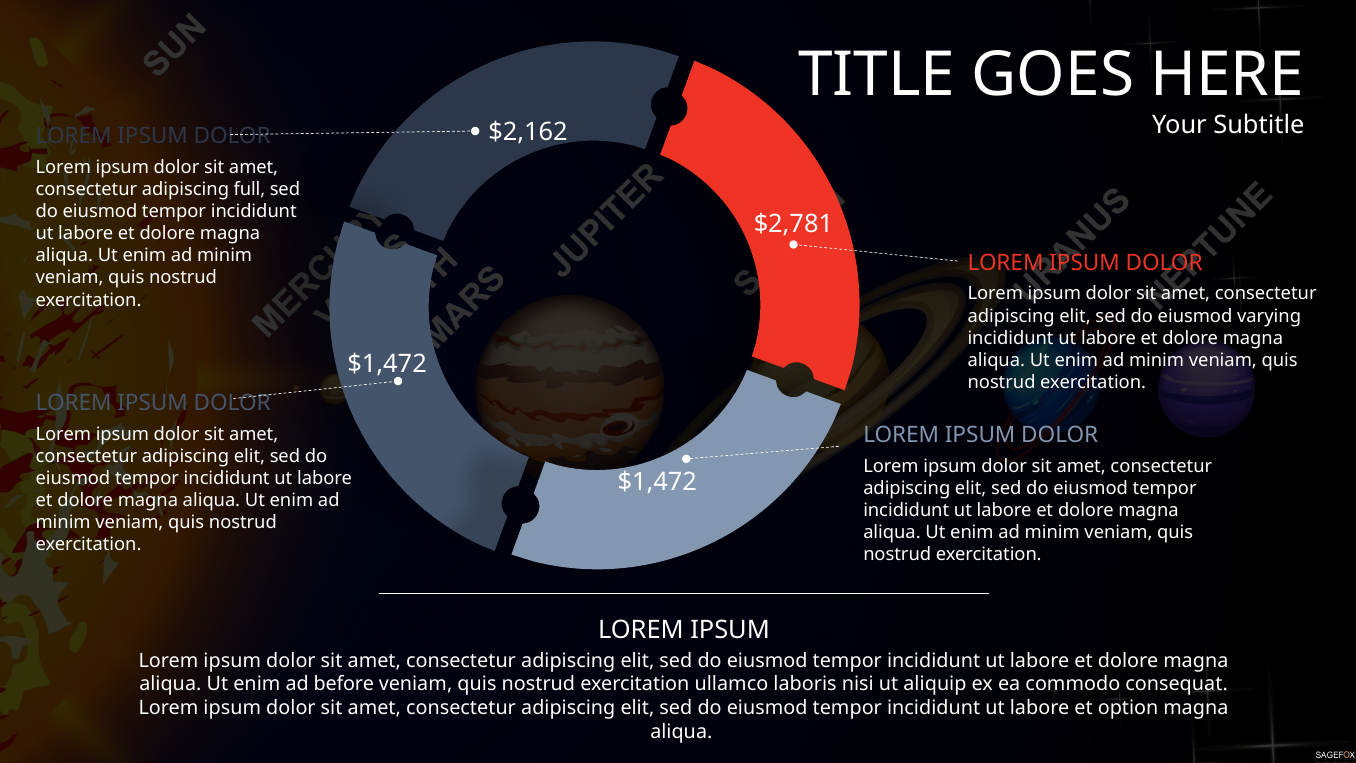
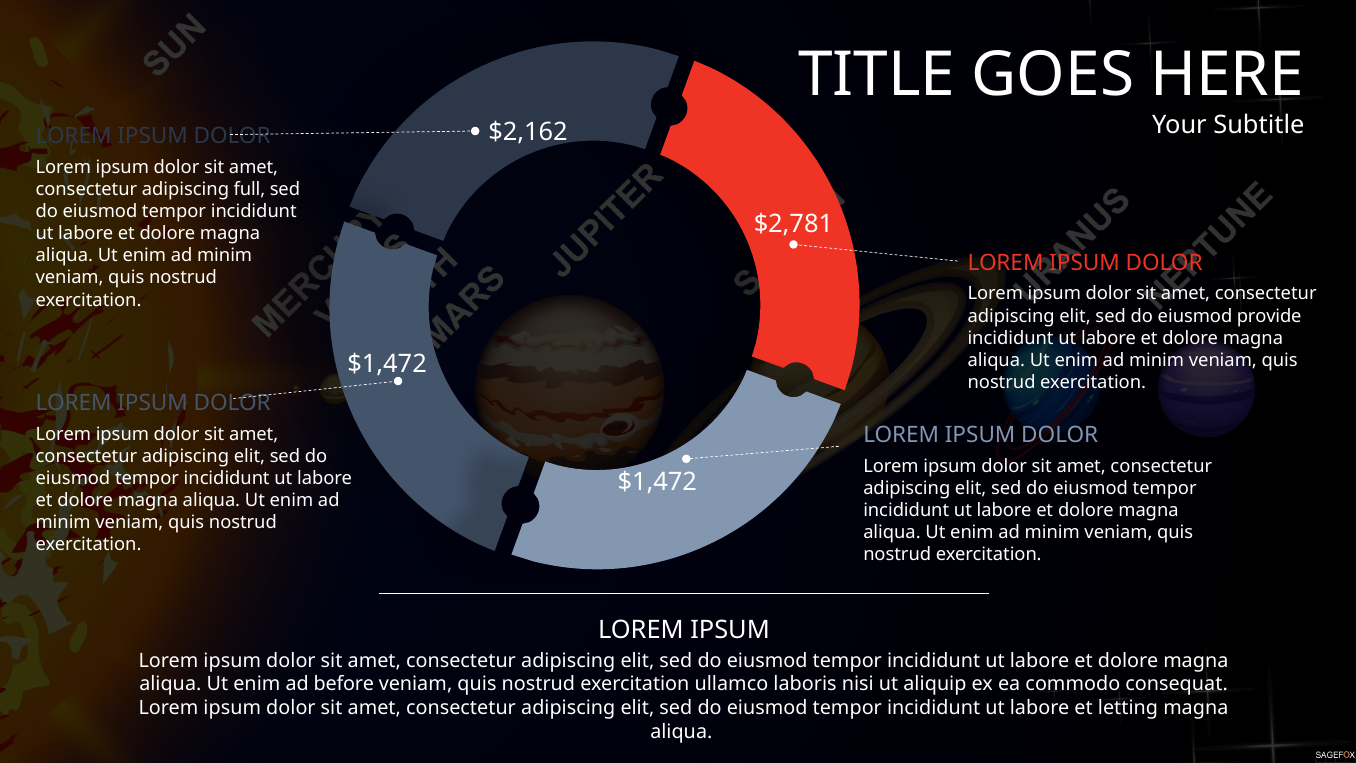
varying: varying -> provide (1269, 316)
option: option -> letting (1128, 708)
